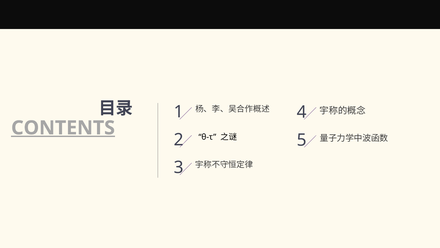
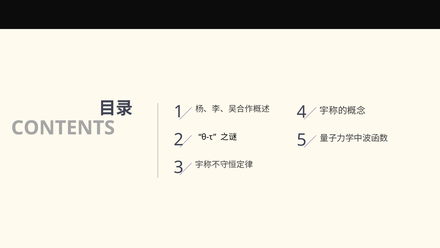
CONTENTS underline: present -> none (63, 128)
